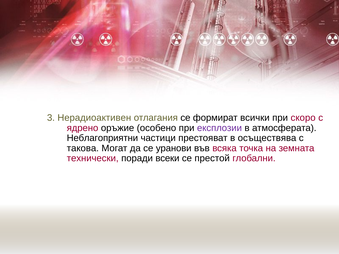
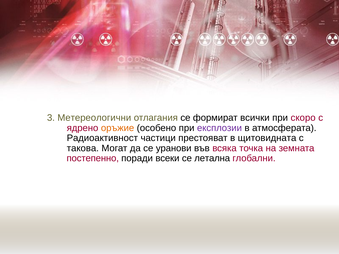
Нерадиоактивен: Нерадиоактивен -> Метереологични (94, 118)
оръжие colour: black -> orange (118, 128)
Неблагоприятни: Неблагоприятни -> Радиоактивност (102, 138)
осъществява: осъществява -> щитовидната (267, 138)
технически: технически -> постепенно (93, 159)
престой: престой -> летална (212, 159)
